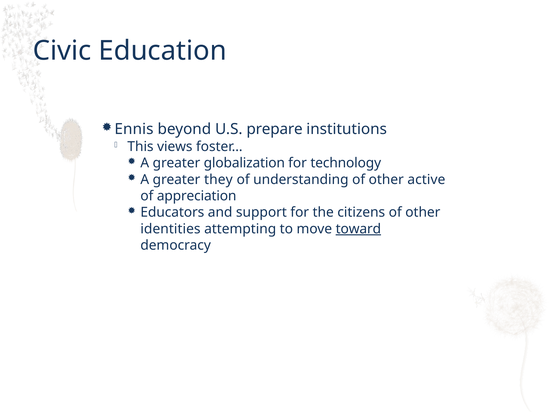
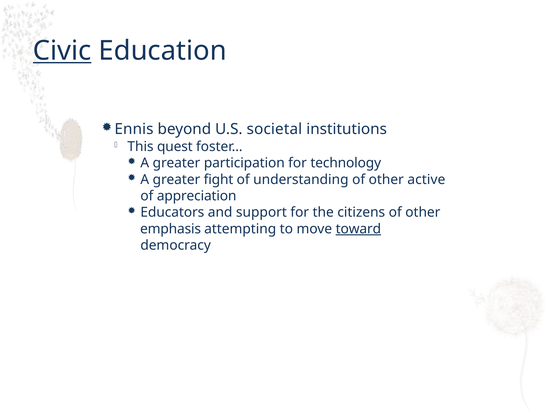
Civic underline: none -> present (62, 51)
prepare: prepare -> societal (274, 129)
views: views -> quest (175, 146)
globalization: globalization -> participation (244, 163)
they: they -> fight (219, 179)
identities: identities -> emphasis (171, 229)
